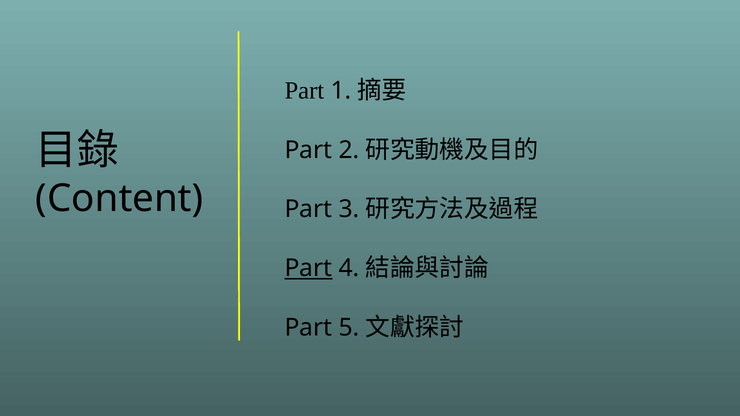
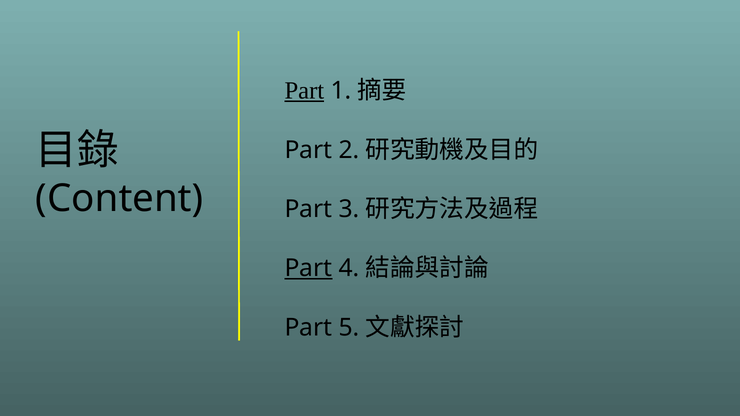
Part underline: none -> present (304, 91)
